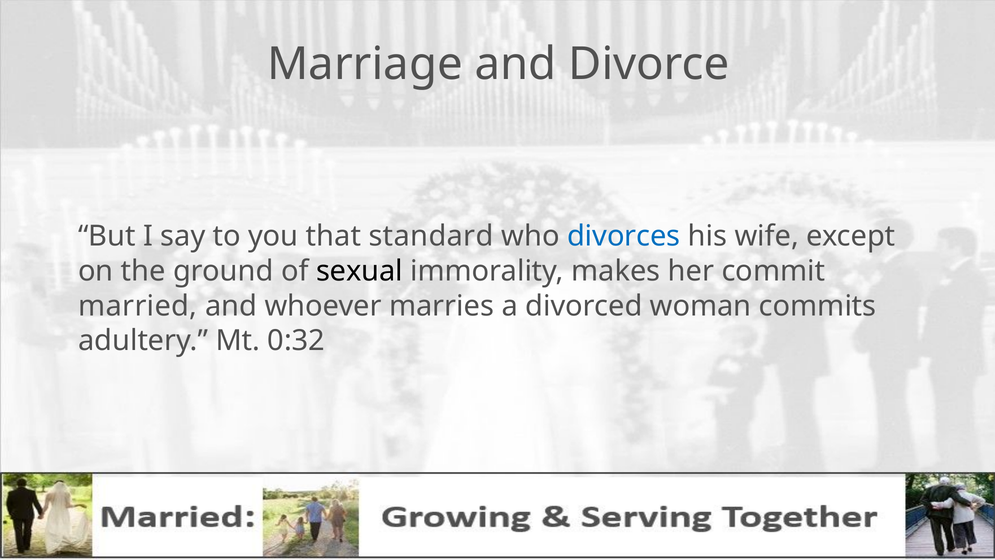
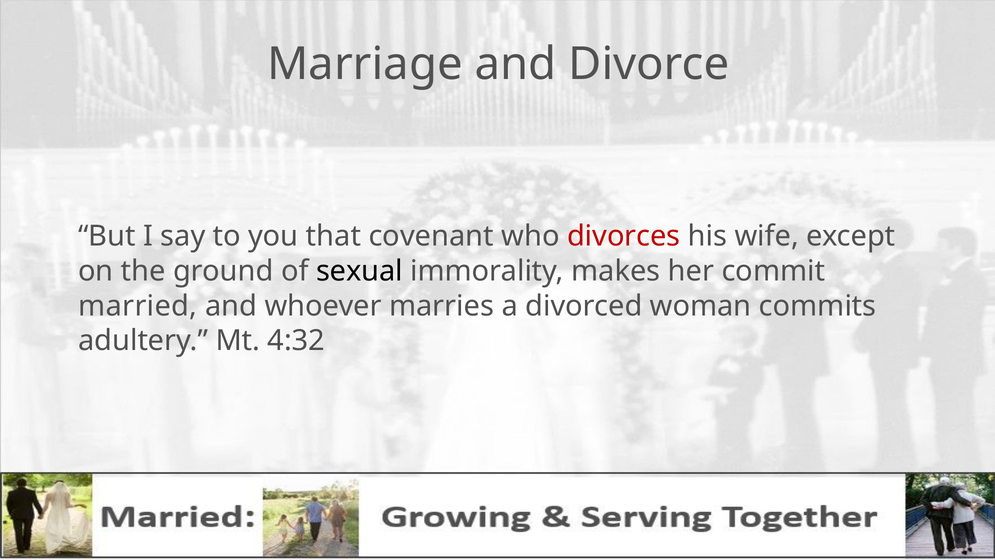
standard: standard -> covenant (431, 236)
divorces colour: blue -> red (624, 236)
0:32: 0:32 -> 4:32 (296, 341)
